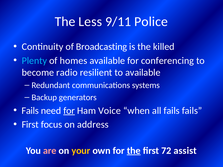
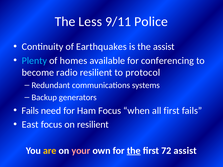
Broadcasting: Broadcasting -> Earthquakes (101, 47)
the killed: killed -> assist (164, 47)
to available: available -> protocol (143, 73)
for underline: present -> none (69, 111)
Ham Voice: Voice -> Focus (110, 111)
all fails: fails -> first (172, 111)
First: First -> East (30, 125)
on address: address -> resilient (93, 125)
are colour: pink -> yellow (50, 151)
your colour: yellow -> pink (81, 151)
